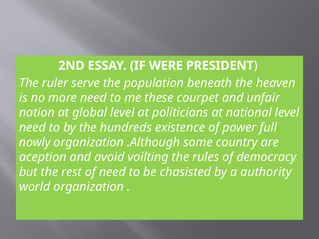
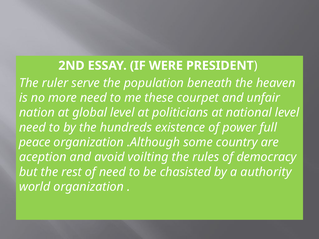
nowly: nowly -> peace (35, 142)
